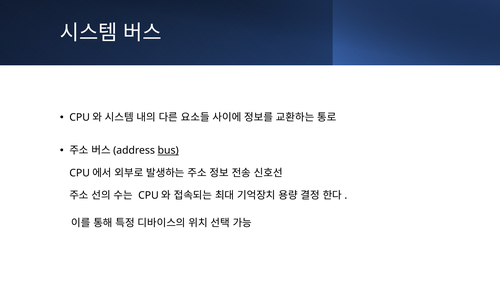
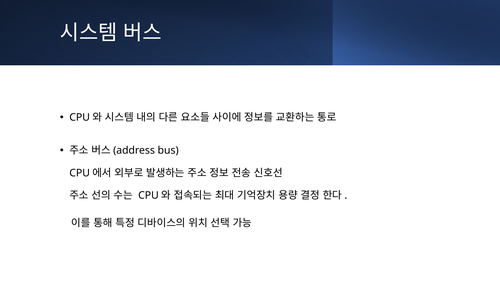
bus underline: present -> none (168, 151)
